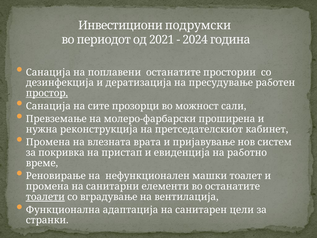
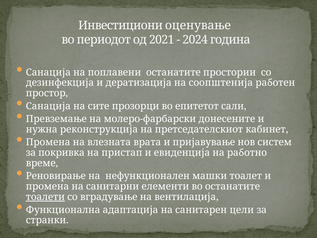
подрумски: подрумски -> оценување (198, 25)
пресудување: пресудување -> соопштенија (221, 83)
простор underline: present -> none (47, 93)
можност: можност -> епитетот (197, 106)
проширена: проширена -> донесените (227, 119)
